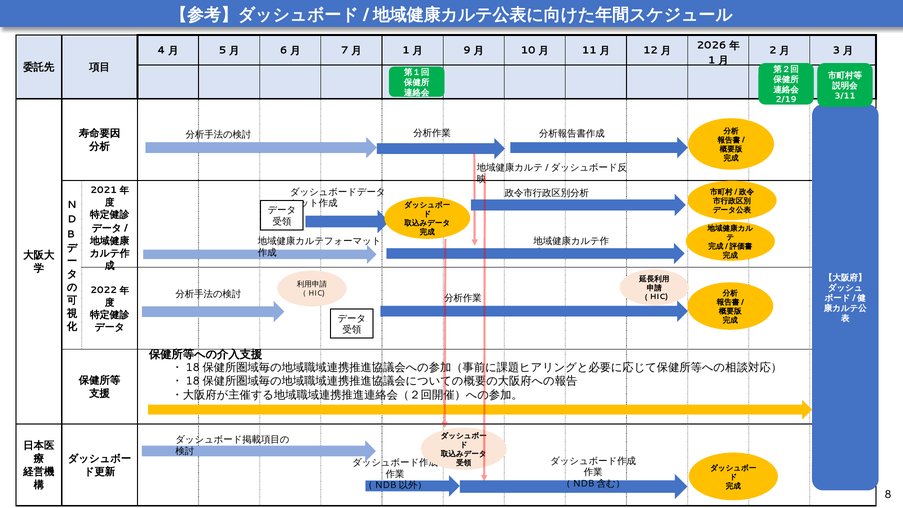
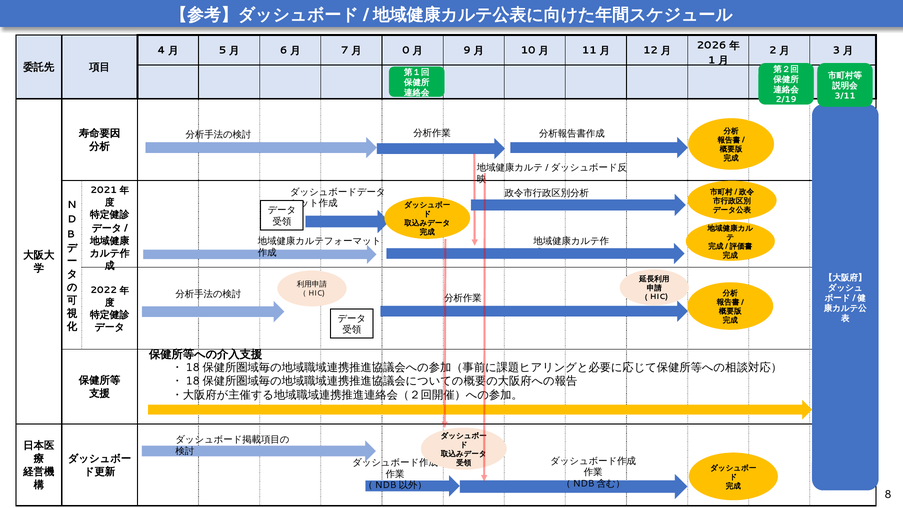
1: 1 -> 0 (406, 51)
